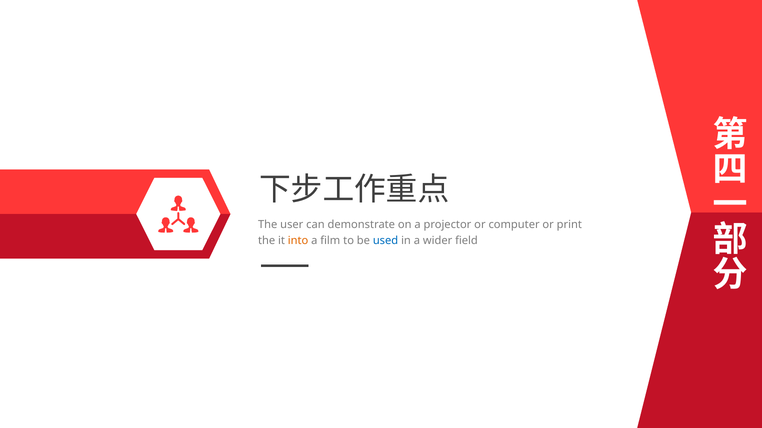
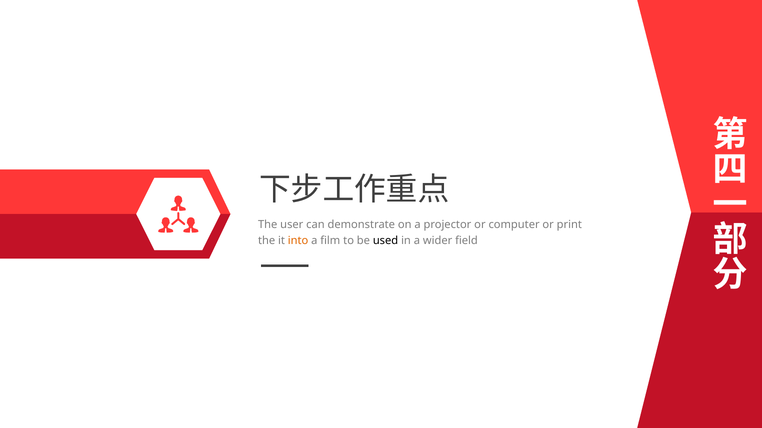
used colour: blue -> black (386, 241)
